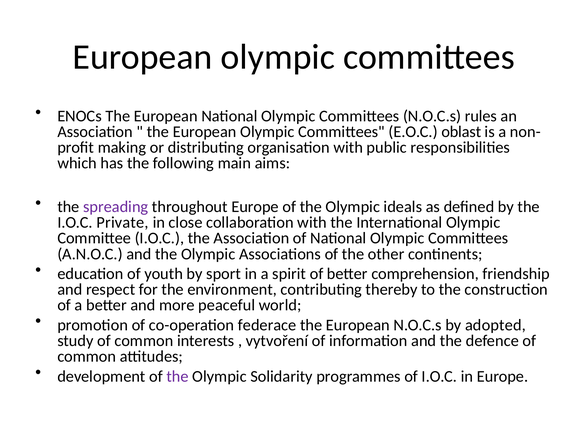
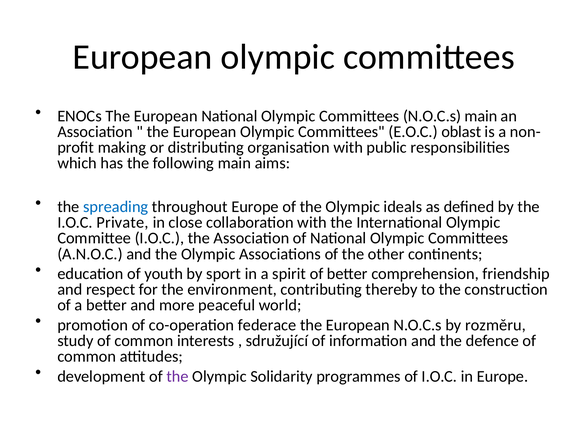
N.O.C.s rules: rules -> main (481, 116)
spreading colour: purple -> blue (116, 207)
adopted: adopted -> rozměru (495, 325)
vytvoření: vytvoření -> sdružující (277, 341)
